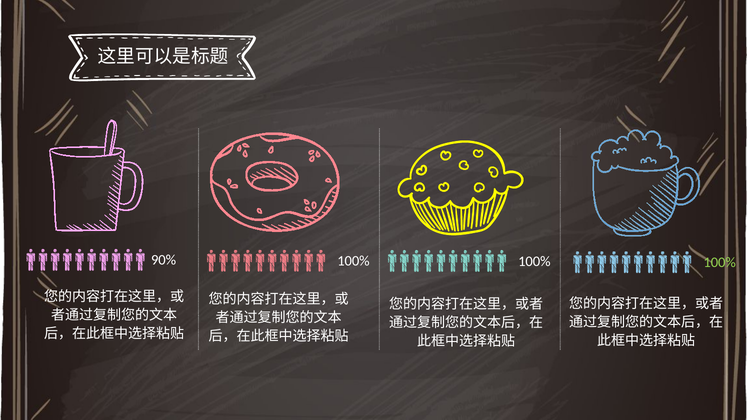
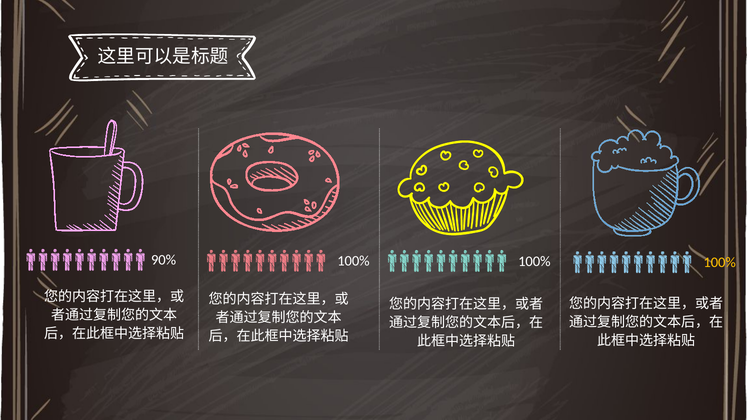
100% colour: light green -> yellow (720, 263)
